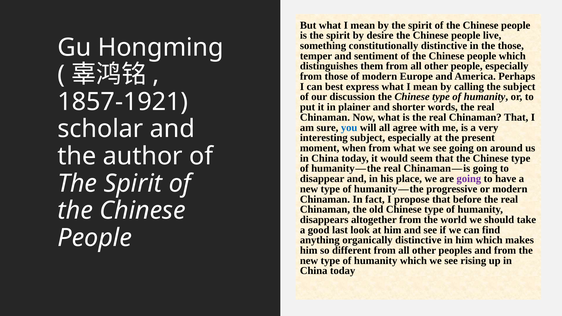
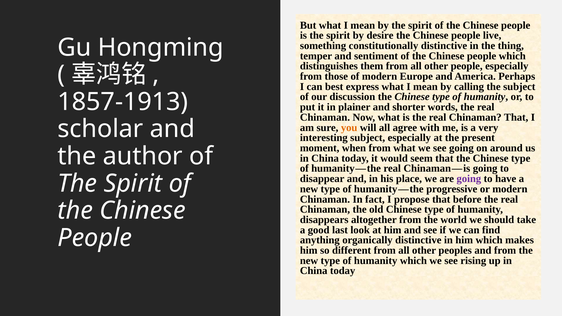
the those: those -> thing (511, 46)
1857-1921: 1857-1921 -> 1857-1913 (123, 102)
you colour: blue -> orange (349, 128)
